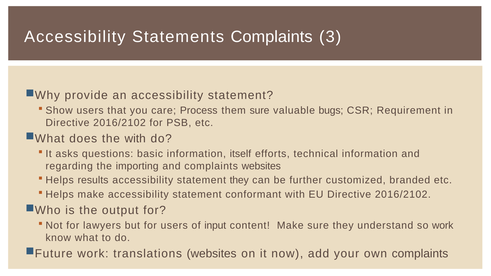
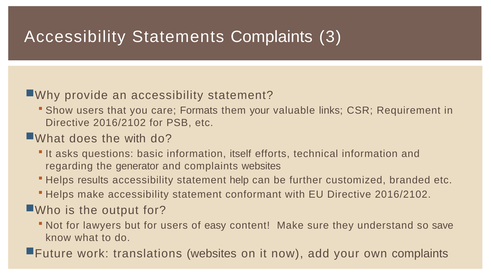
Process: Process -> Formats (199, 111)
them sure: sure -> your (260, 111)
bugs: bugs -> links (331, 111)
importing: importing -> generator (137, 166)
statement they: they -> help (239, 180)
input: input -> easy (215, 226)
so work: work -> save (443, 226)
